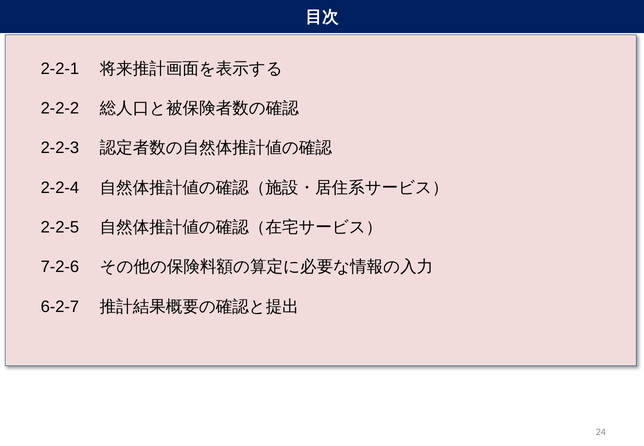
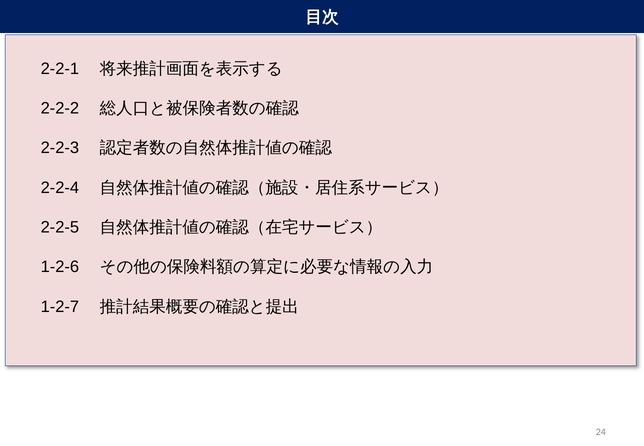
7-2-6: 7-2-6 -> 1-2-6 (60, 267)
6-2-7: 6-2-7 -> 1-2-7 (60, 307)
